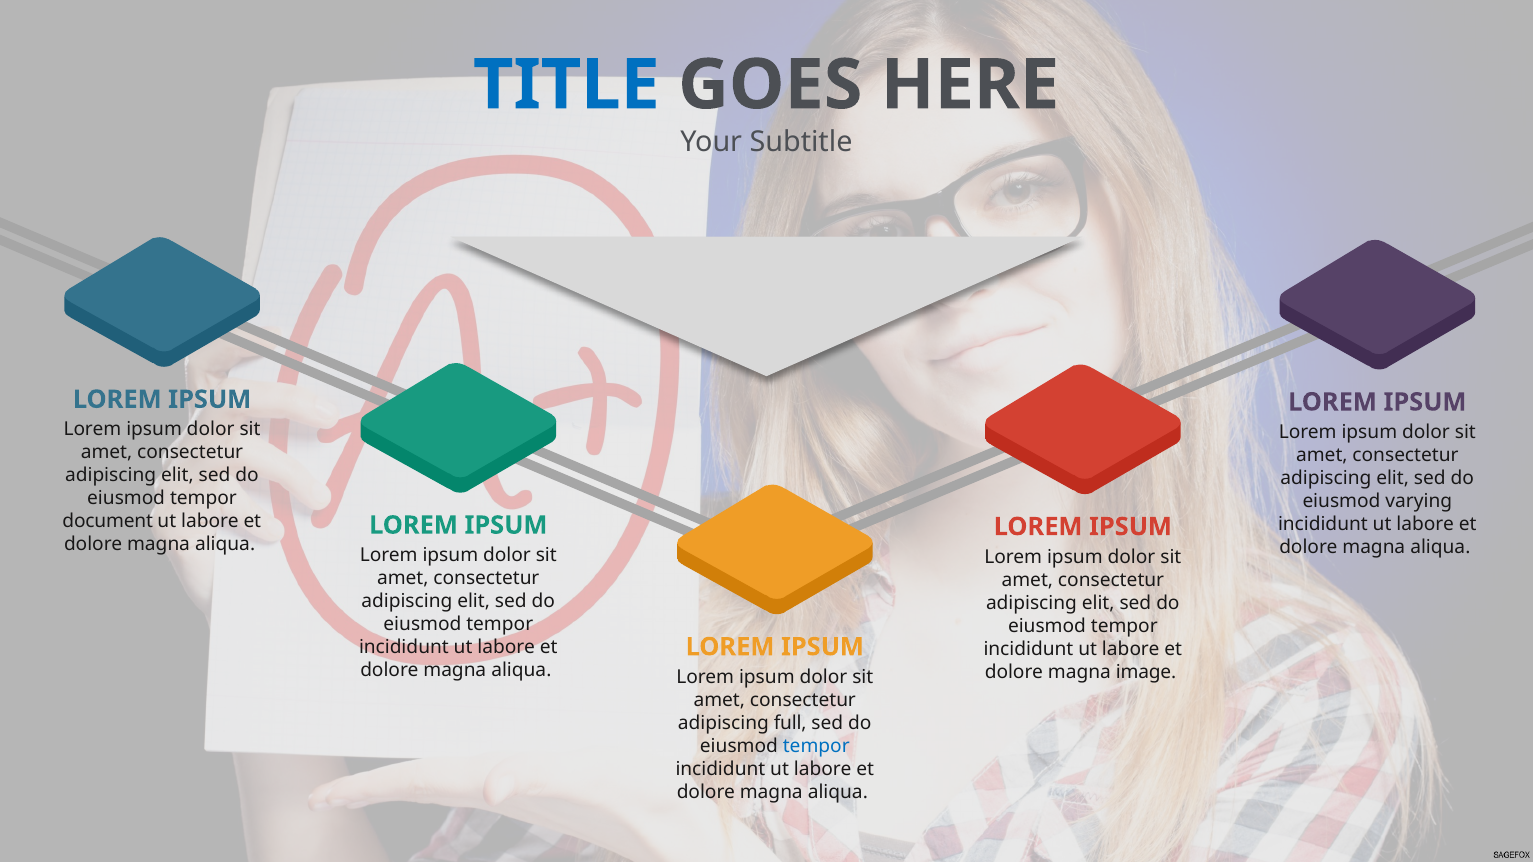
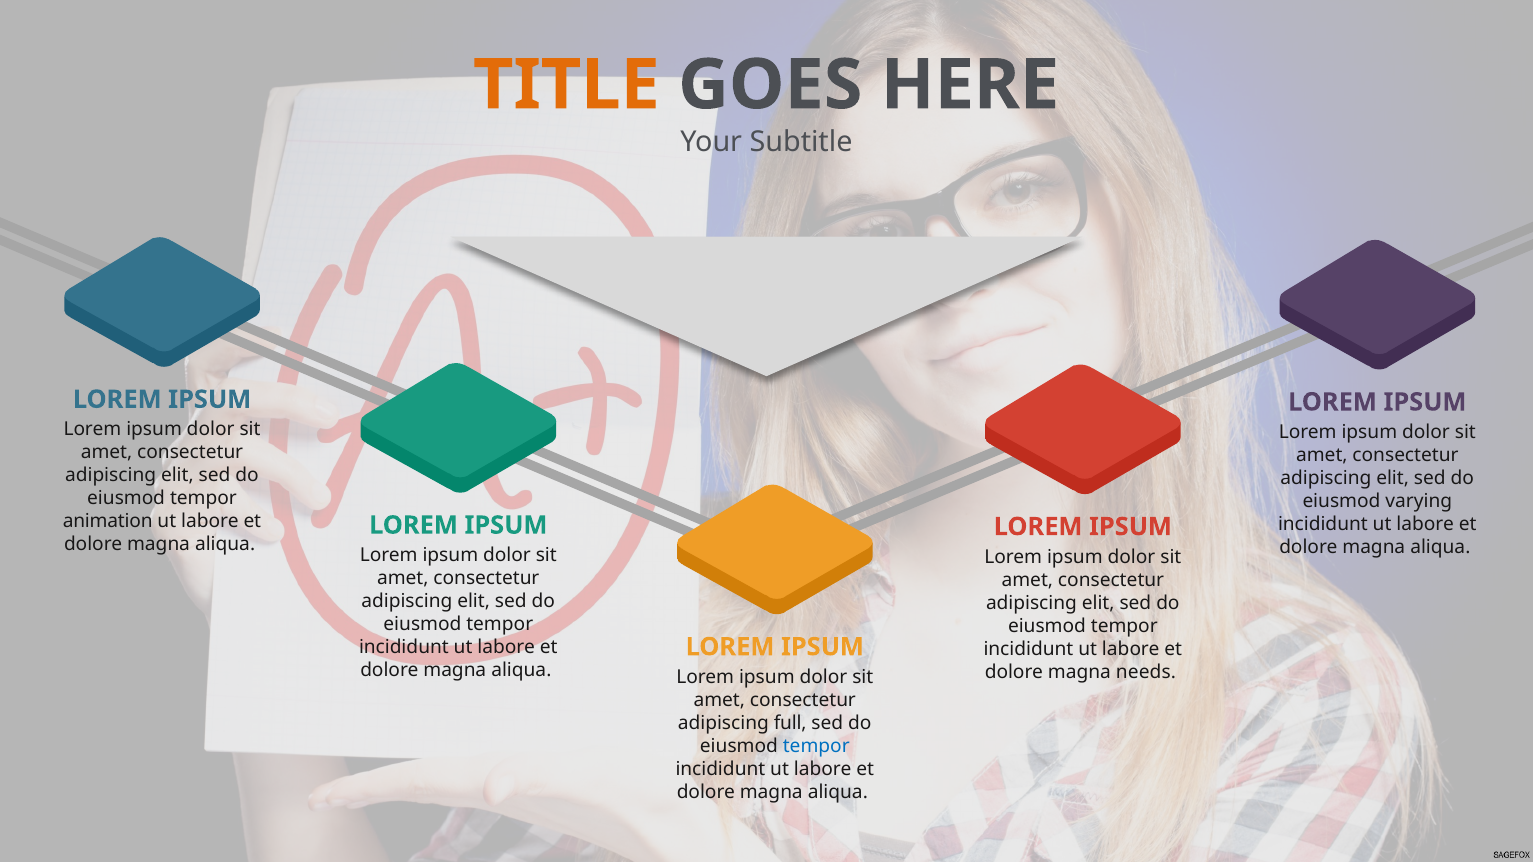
TITLE colour: blue -> orange (566, 85)
document: document -> animation (108, 522)
image: image -> needs (1146, 672)
